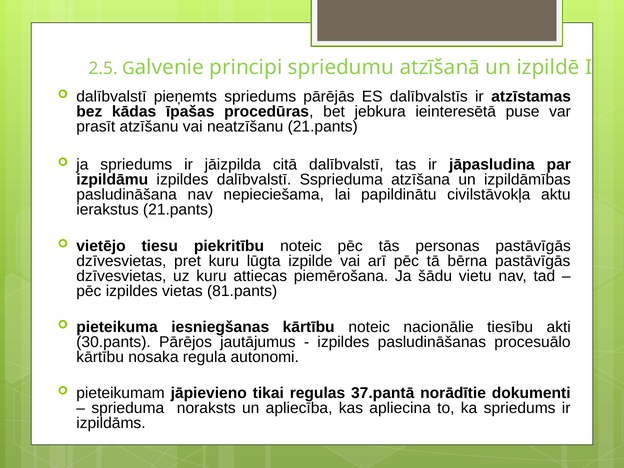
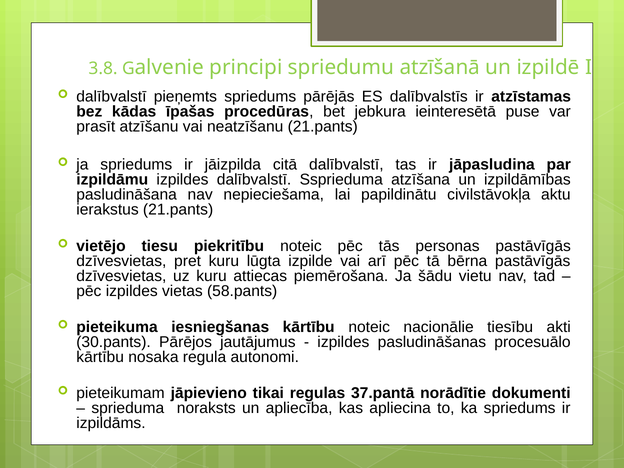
2.5: 2.5 -> 3.8 (103, 69)
81.pants: 81.pants -> 58.pants (242, 291)
